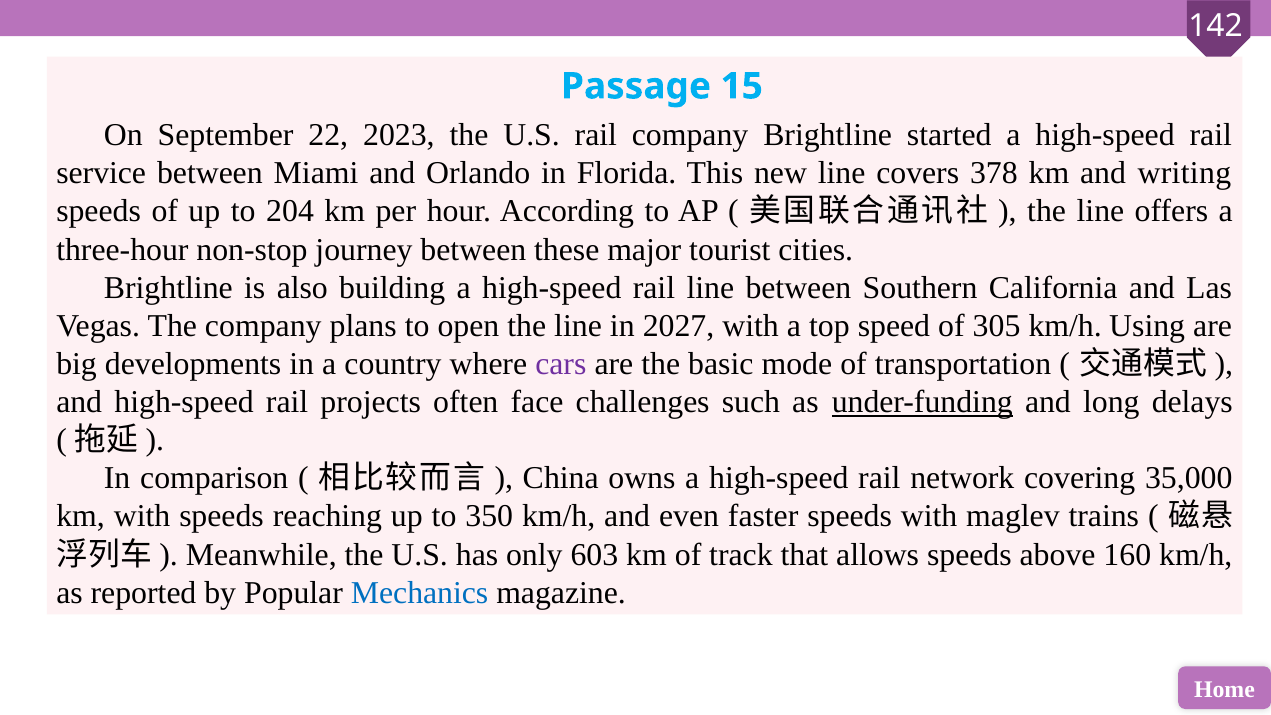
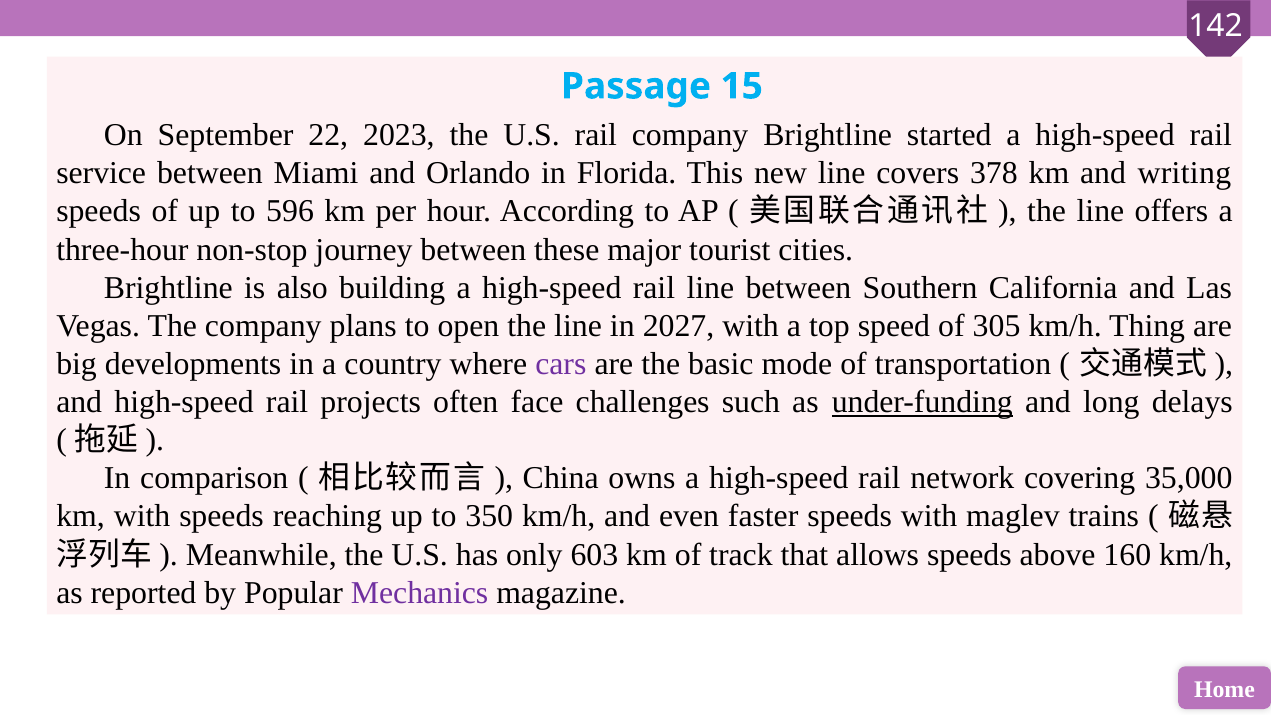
204: 204 -> 596 (290, 211)
Using: Using -> Thing (1147, 326)
Mechanics colour: blue -> purple (420, 593)
